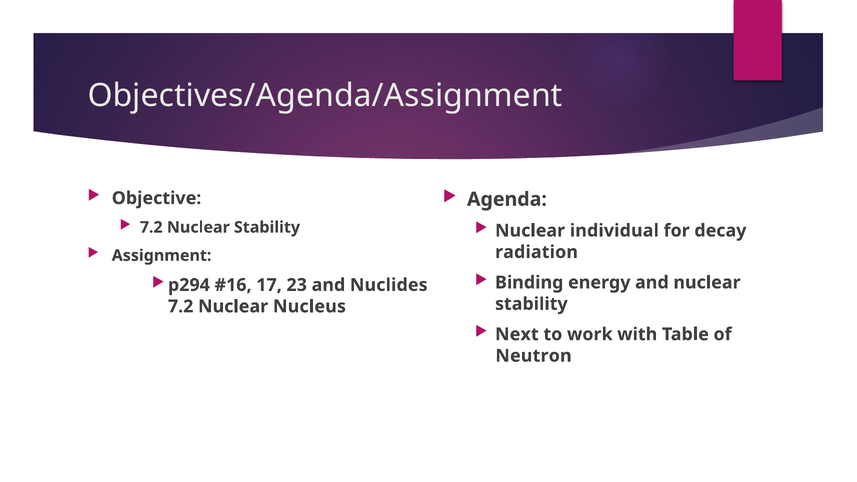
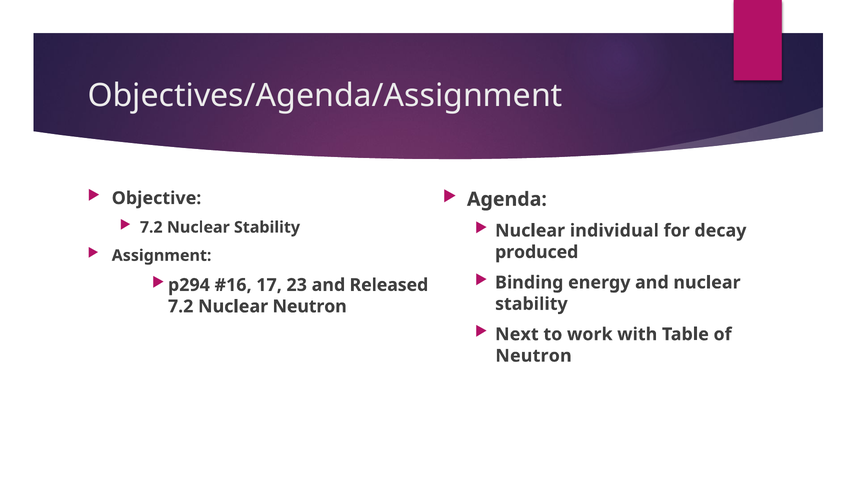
radiation: radiation -> produced (537, 252)
Nuclides: Nuclides -> Released (389, 285)
Nuclear Nucleus: Nucleus -> Neutron (310, 306)
